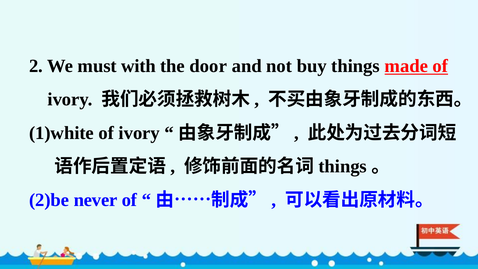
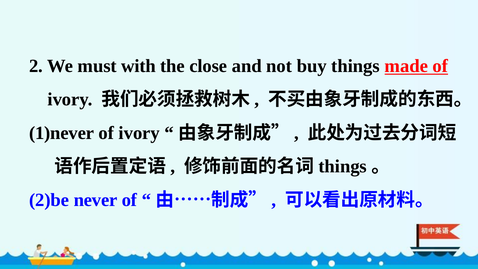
door: door -> close (208, 66)
1)white: 1)white -> 1)never (62, 133)
